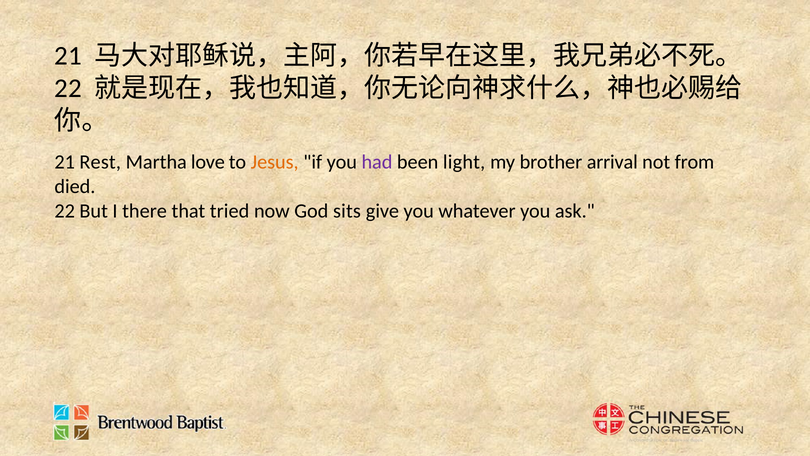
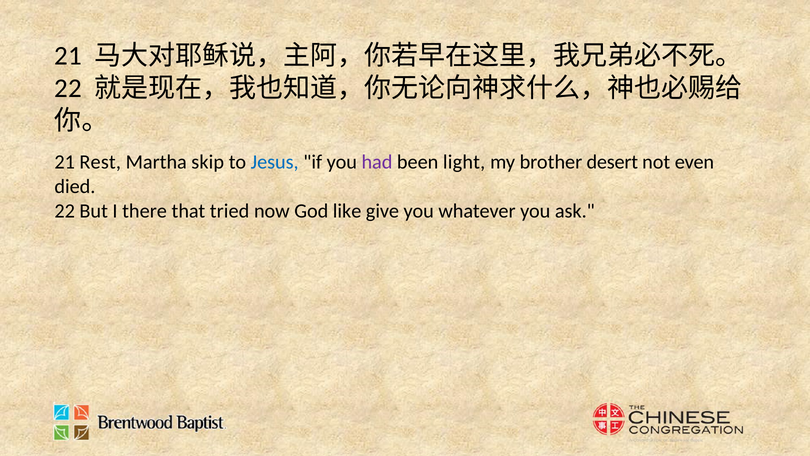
love: love -> skip (208, 162)
Jesus colour: orange -> blue (275, 162)
arrival: arrival -> desert (612, 162)
from: from -> even (694, 162)
sits: sits -> like (347, 211)
